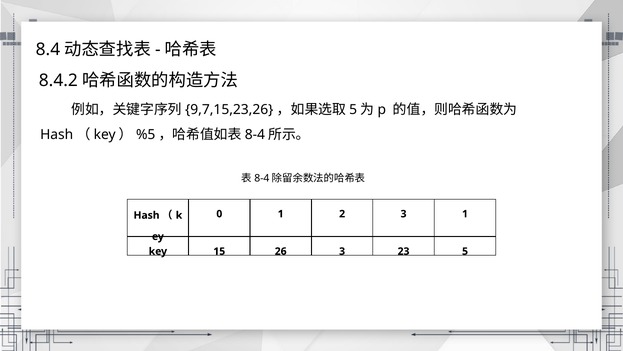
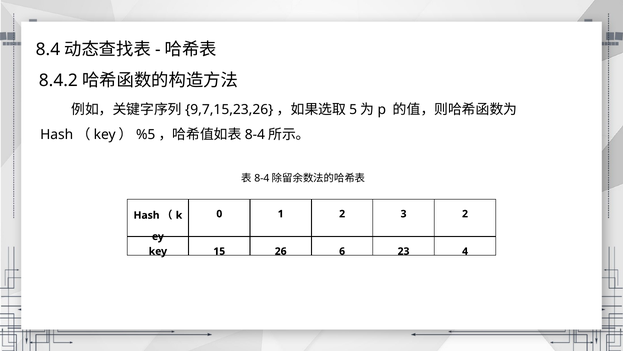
3 1: 1 -> 2 (465, 214)
26 3: 3 -> 6 (342, 251)
5: 5 -> 4 (465, 251)
